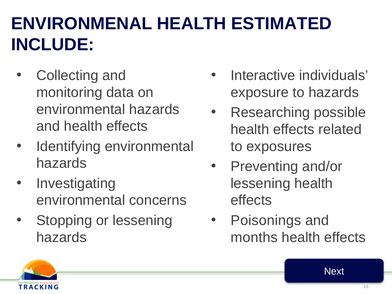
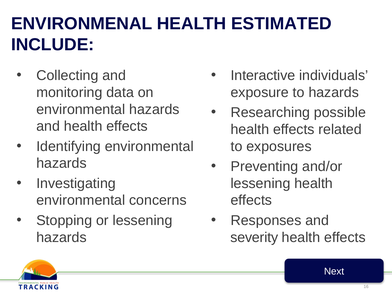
Poisonings: Poisonings -> Responses (266, 220)
months: months -> severity (254, 237)
